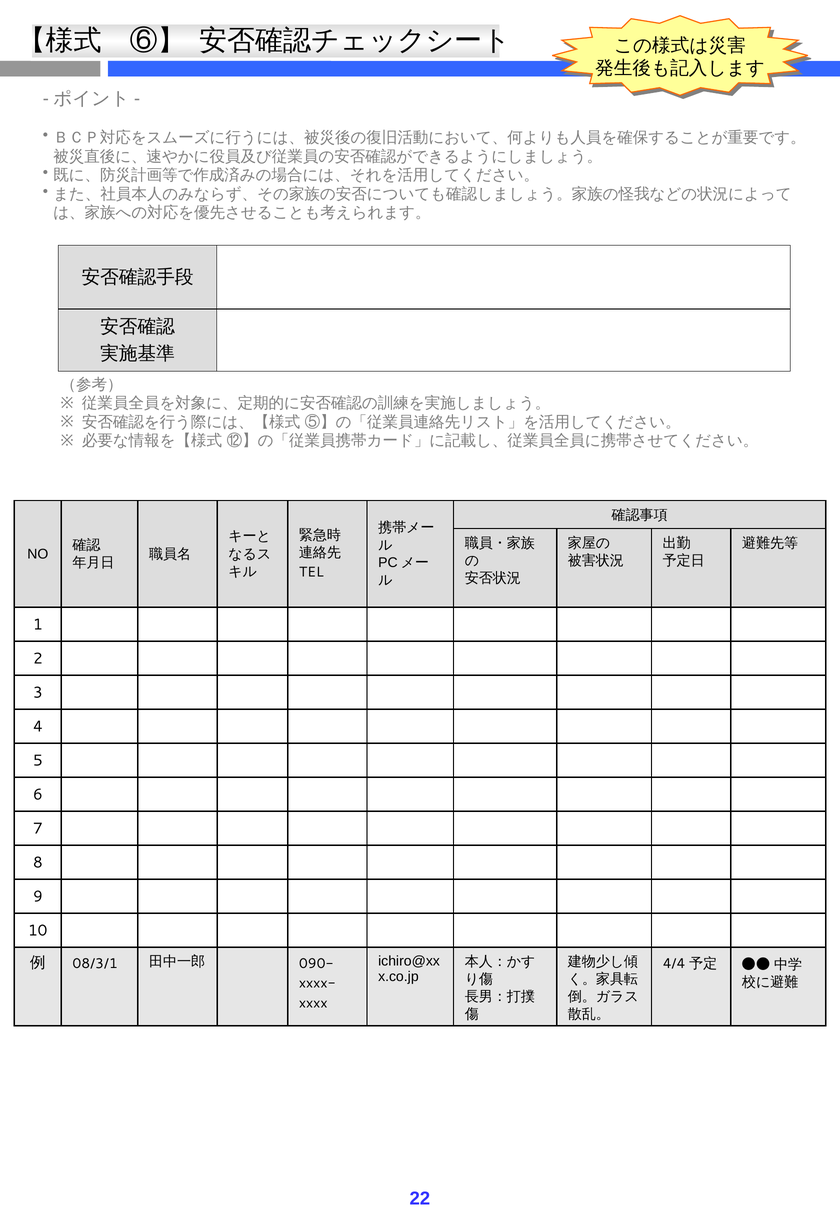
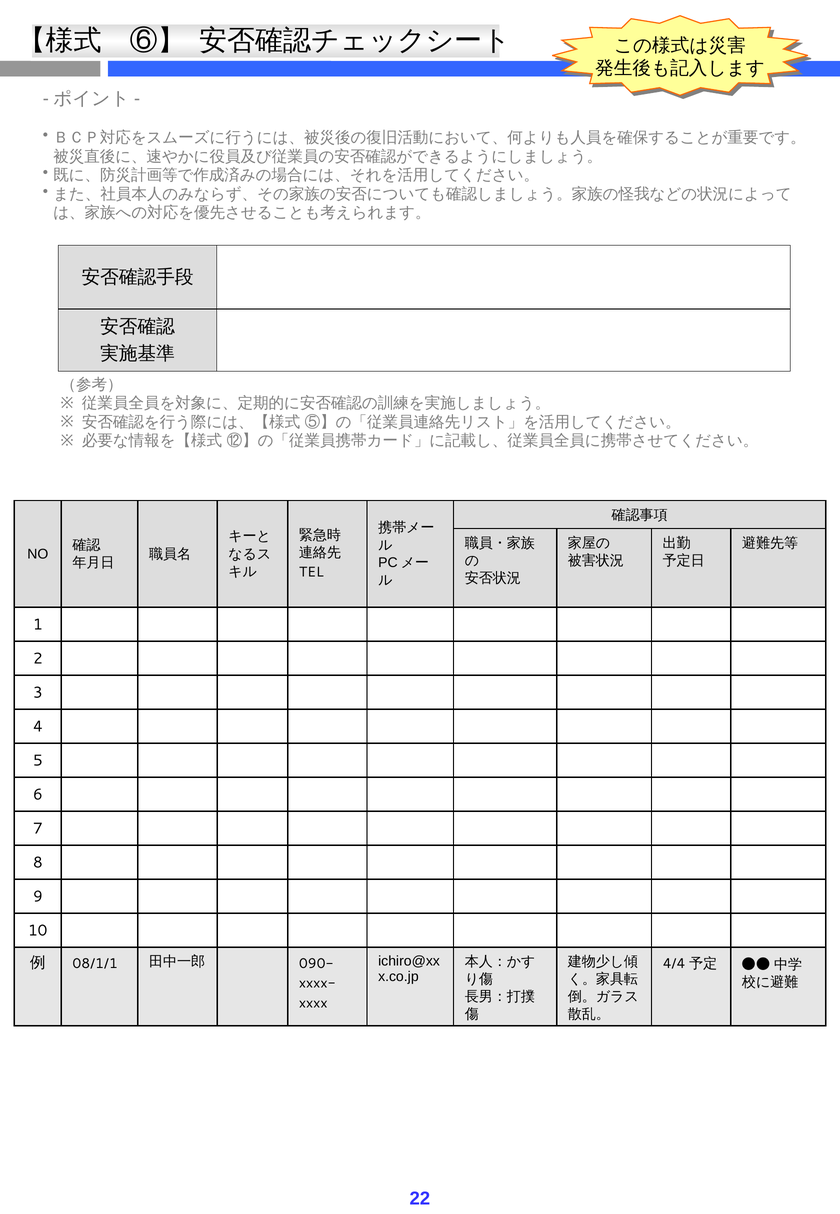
08/3/1: 08/3/1 -> 08/1/1 (95, 963)
